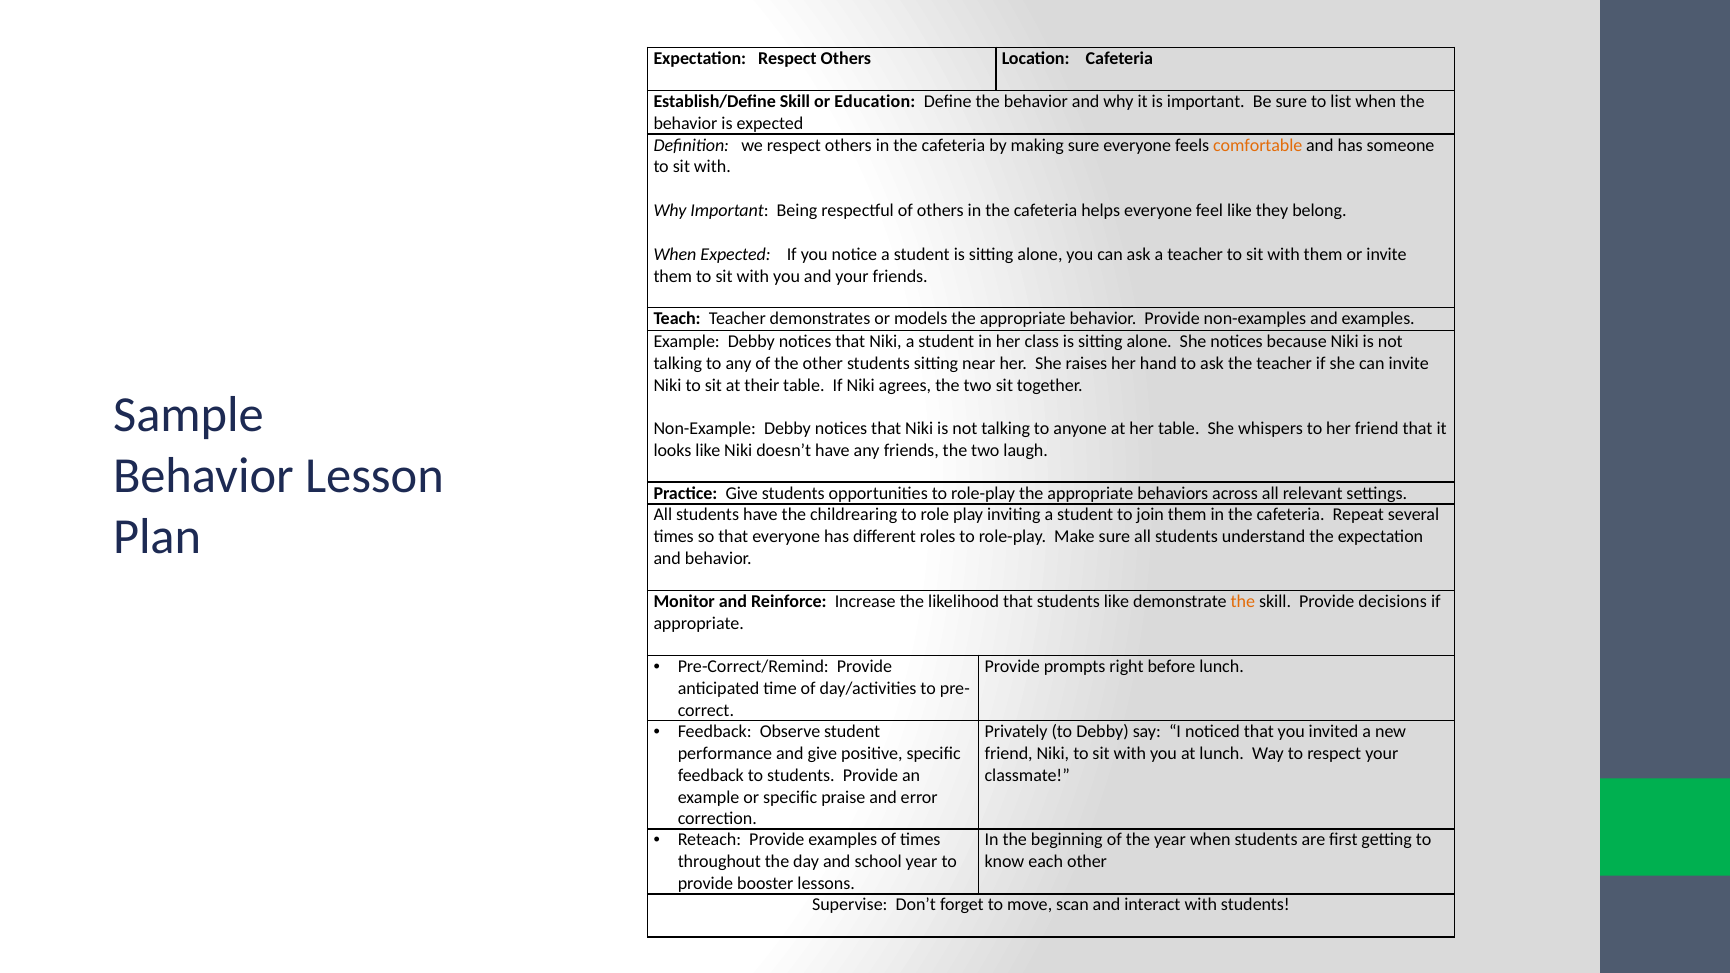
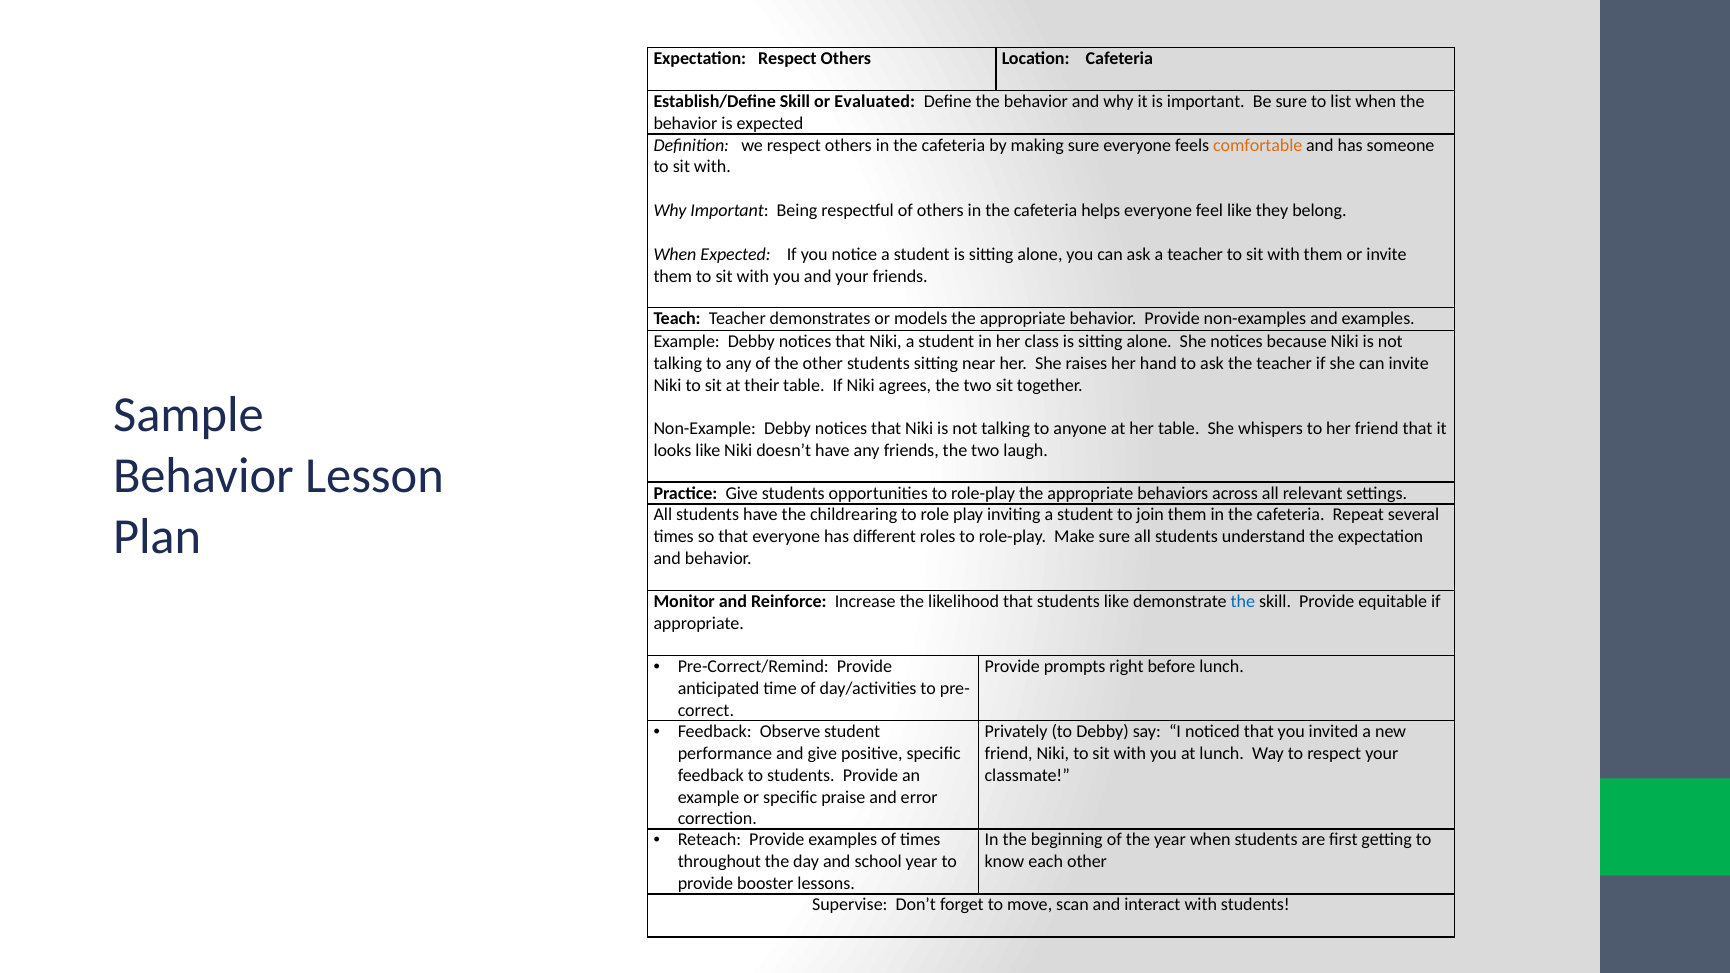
Education: Education -> Evaluated (875, 102)
the colour: orange -> blue (1243, 602)
decisions: decisions -> equitable (1393, 602)
